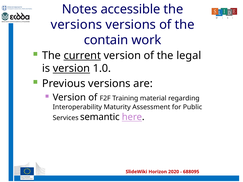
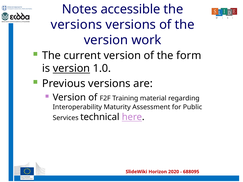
contain: contain -> version (106, 40)
current underline: present -> none (82, 56)
legal: legal -> form (189, 56)
semantic: semantic -> technical (100, 117)
